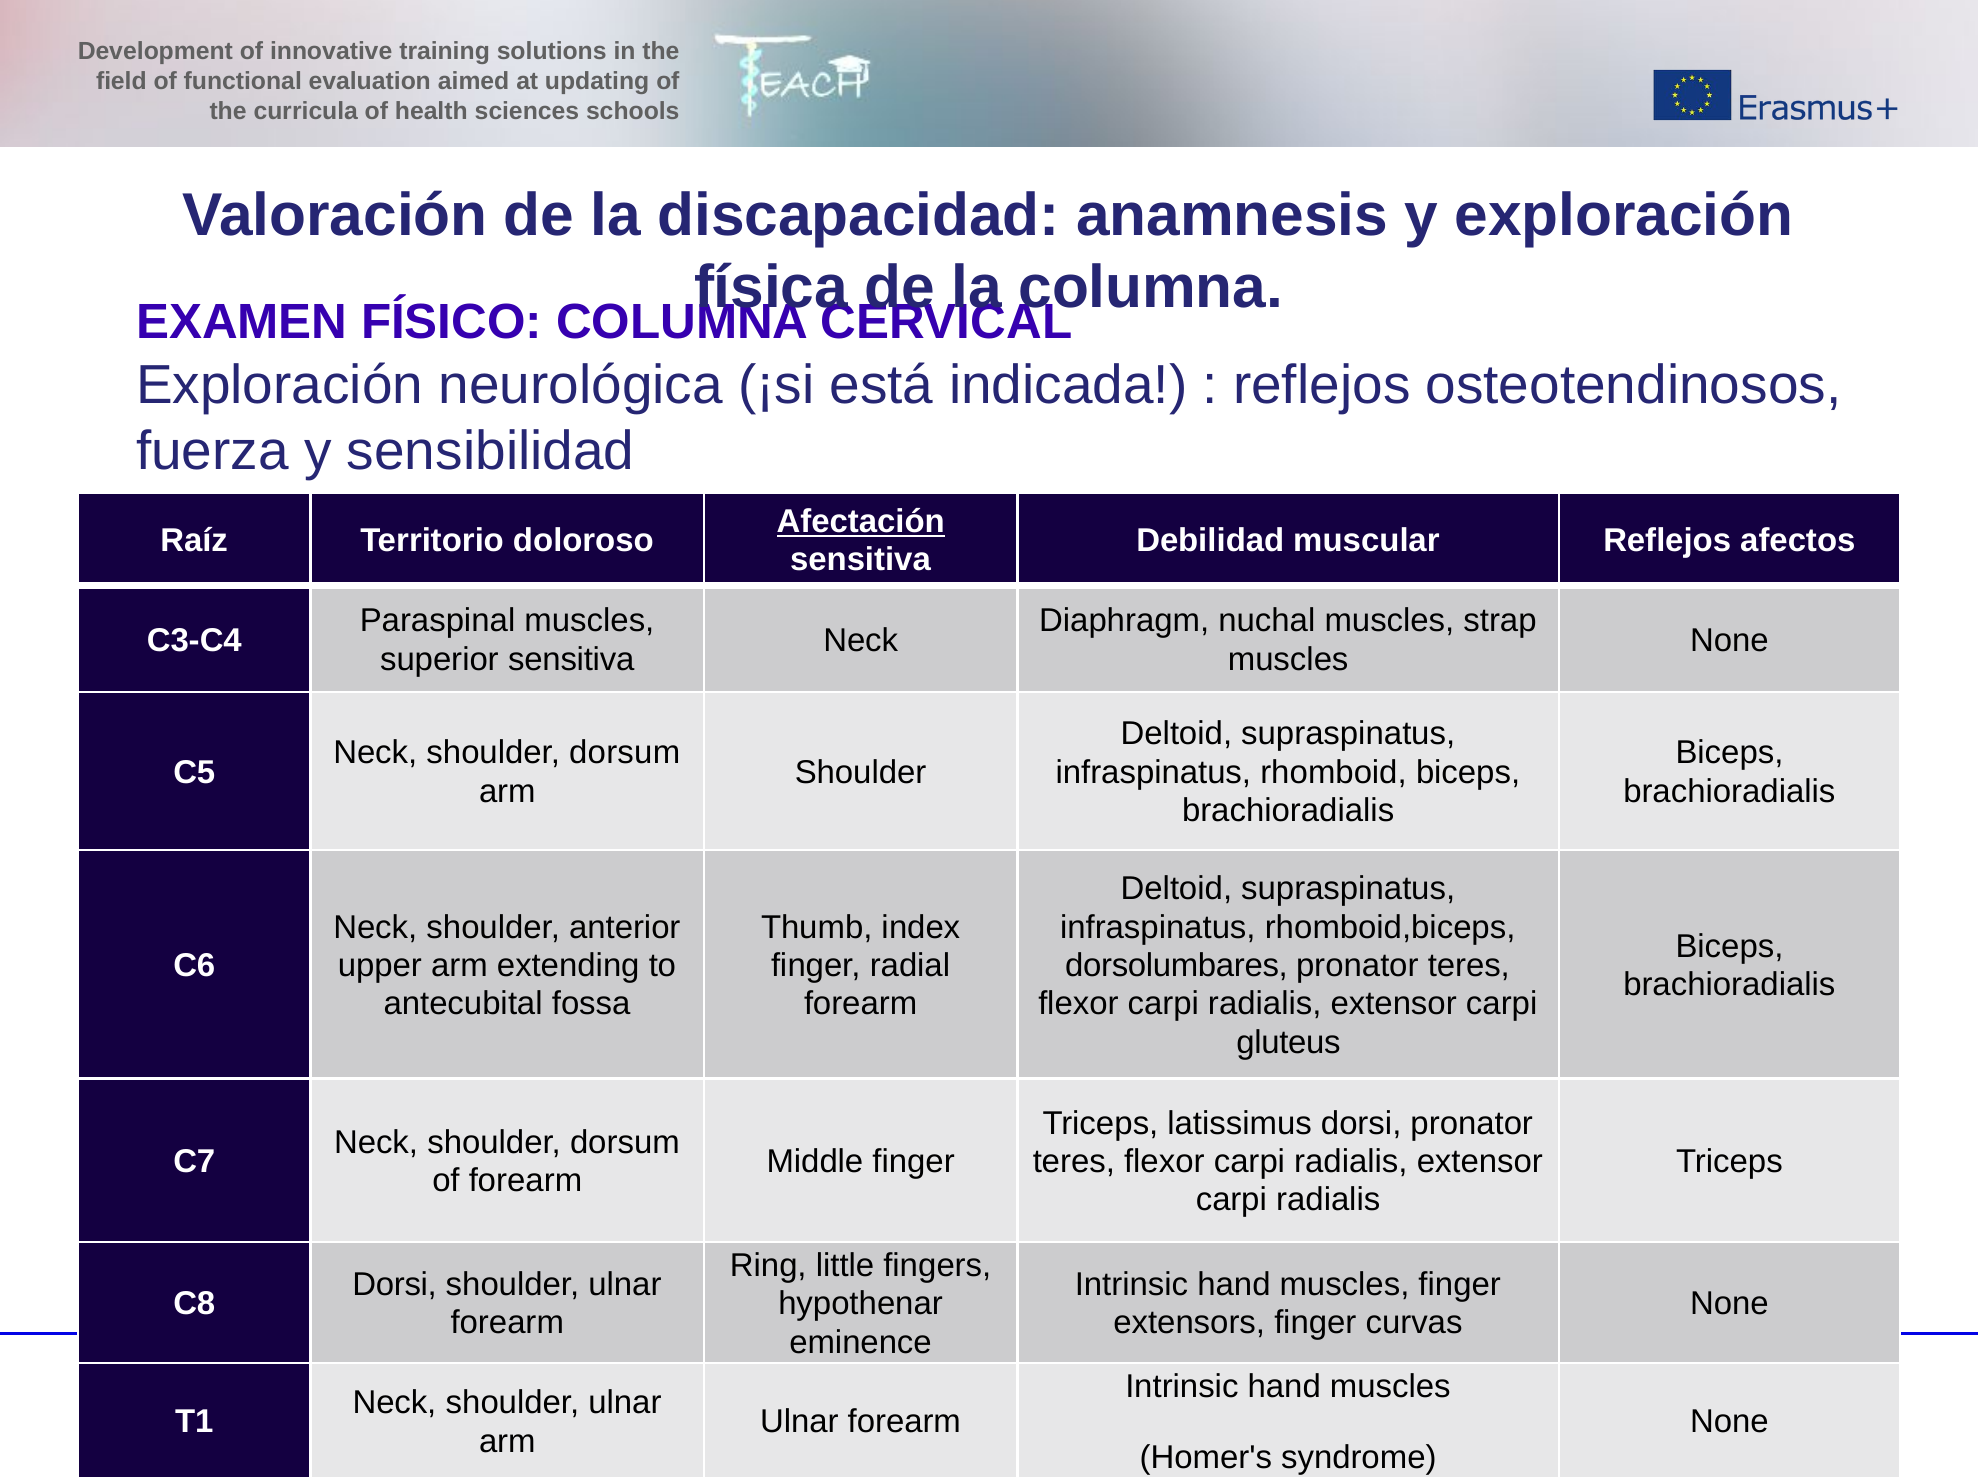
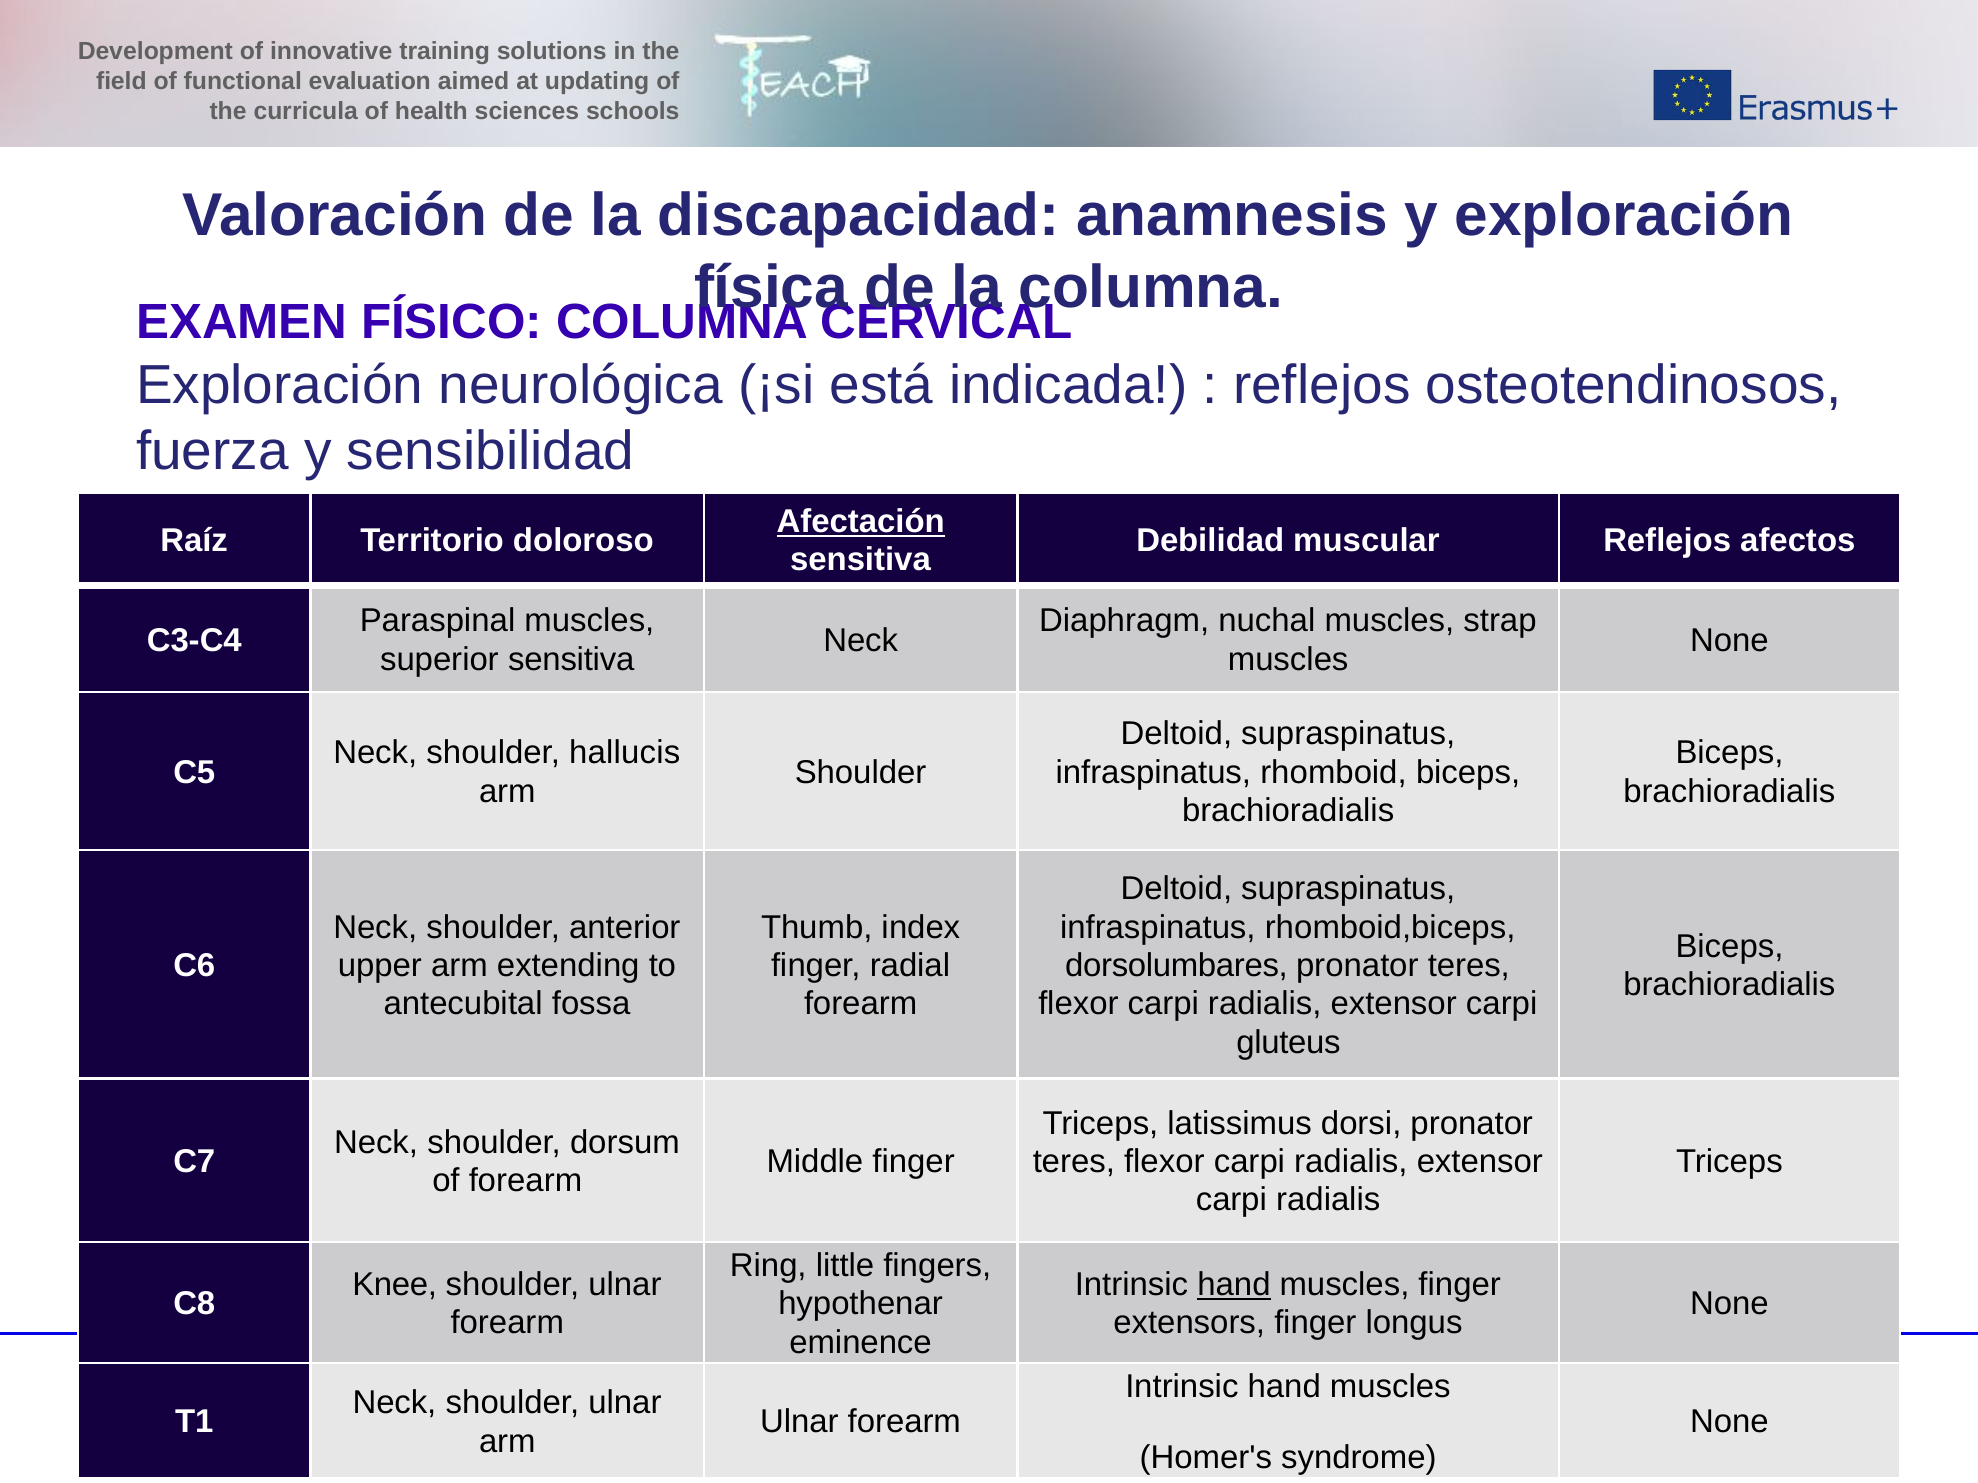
dorsum: dorsum -> hallucis (625, 753)
Dorsi: Dorsi -> Knee (395, 1285)
hand underline: none -> present (1234, 1285)
curvas: curvas -> longus (1414, 1324)
